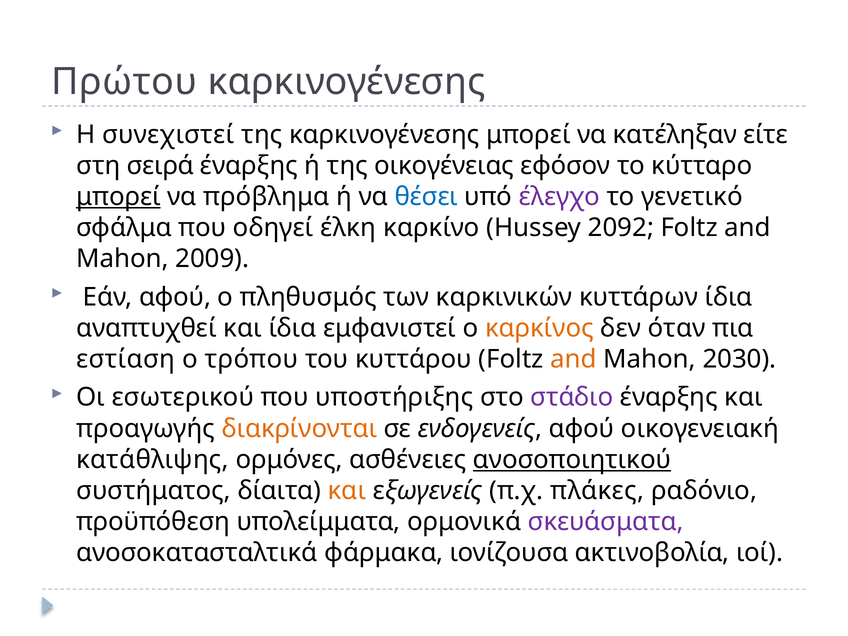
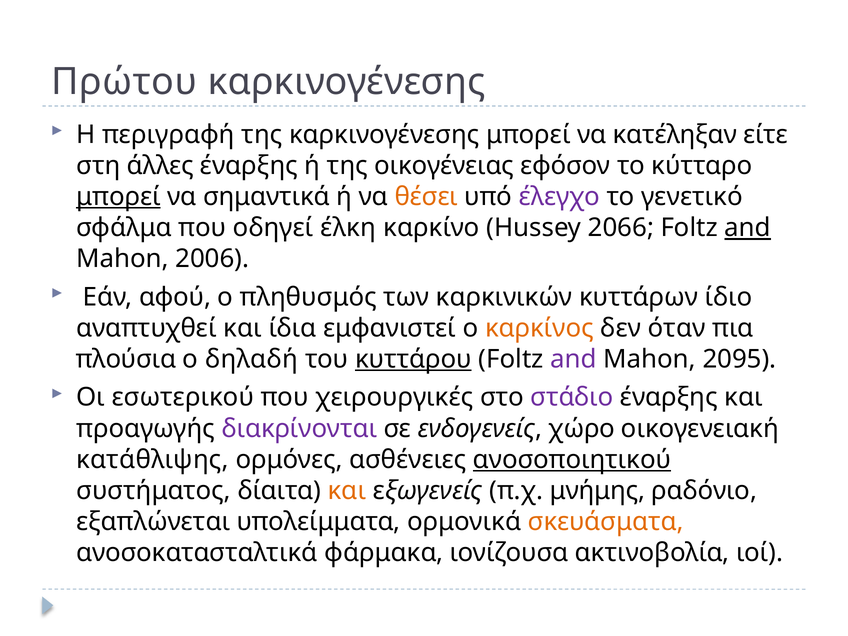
συνεχιστεί: συνεχιστεί -> περιγραφή (168, 135)
σειρά: σειρά -> άλλες (160, 166)
πρόβλημα: πρόβλημα -> σημαντικά (267, 197)
θέσει colour: blue -> orange (426, 197)
2092: 2092 -> 2066 (621, 228)
and underline: none -> present (748, 228)
2009: 2009 -> 2006 (212, 259)
κυττάρων ίδια: ίδια -> ίδιο (729, 297)
εστίαση: εστίαση -> πλούσια (126, 359)
τρόπου: τρόπου -> δηλαδή (251, 359)
κυττάρου underline: none -> present (413, 359)
and colour: orange -> purple (574, 359)
2030: 2030 -> 2095 (739, 359)
υποστήριξης: υποστήριξης -> χειρουργικές (394, 397)
διακρίνονται colour: orange -> purple (299, 429)
ενδογενείς αφού: αφού -> χώρο (582, 429)
πλάκες: πλάκες -> μνήμης (597, 491)
προϋπόθεση: προϋπόθεση -> εξαπλώνεται (153, 522)
σκευάσματα colour: purple -> orange (606, 522)
